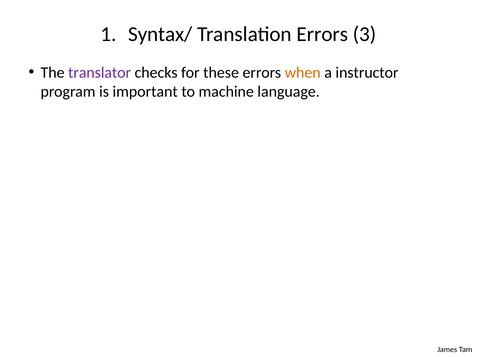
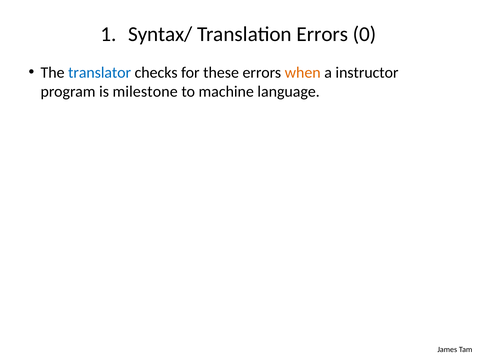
3: 3 -> 0 (365, 34)
translator colour: purple -> blue (100, 73)
important: important -> milestone (145, 92)
